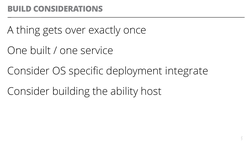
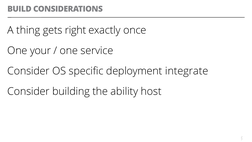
over: over -> right (76, 30)
built: built -> your (40, 51)
